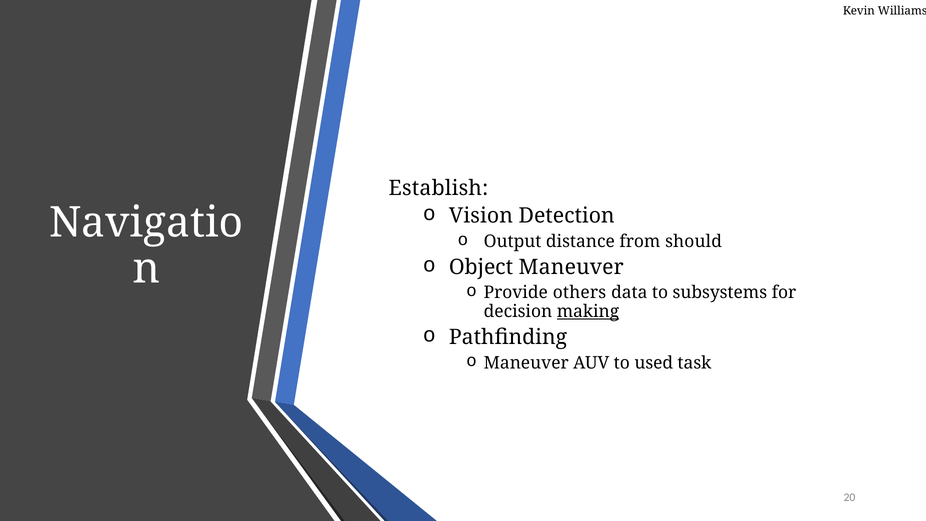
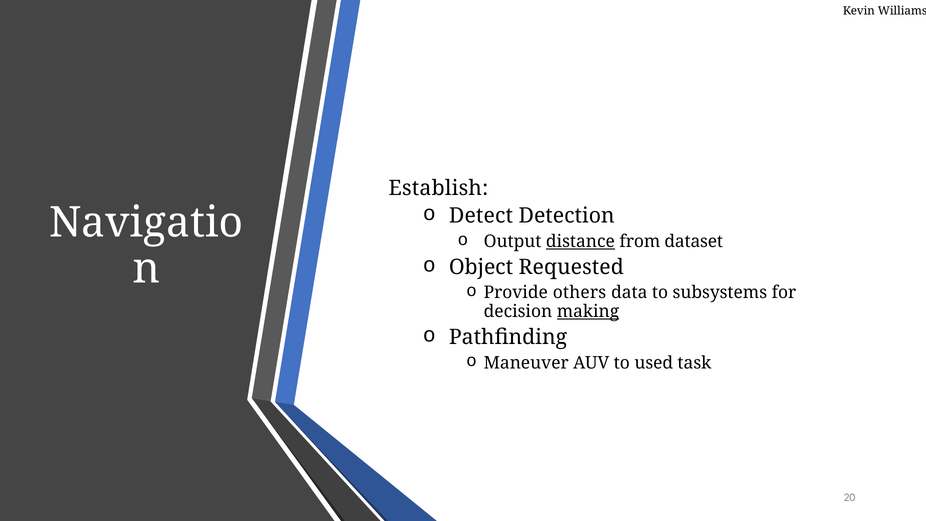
Vision: Vision -> Detect (481, 216)
distance underline: none -> present (580, 241)
should: should -> dataset (694, 241)
Object Maneuver: Maneuver -> Requested (571, 267)
